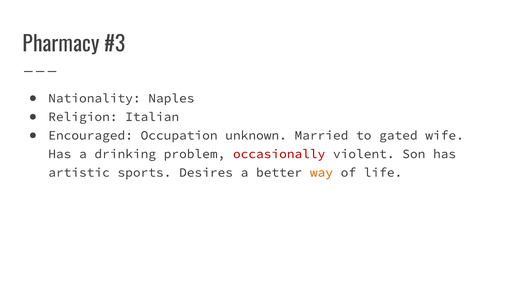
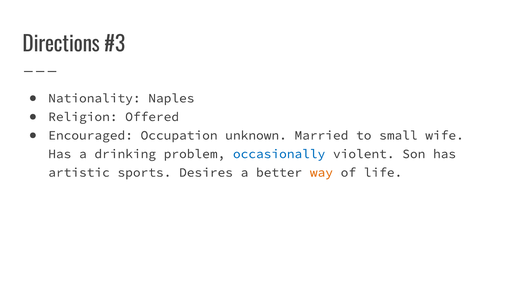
Pharmacy: Pharmacy -> Directions (61, 44)
Italian: Italian -> Offered (152, 117)
gated: gated -> small (398, 136)
occasionally colour: red -> blue (279, 154)
